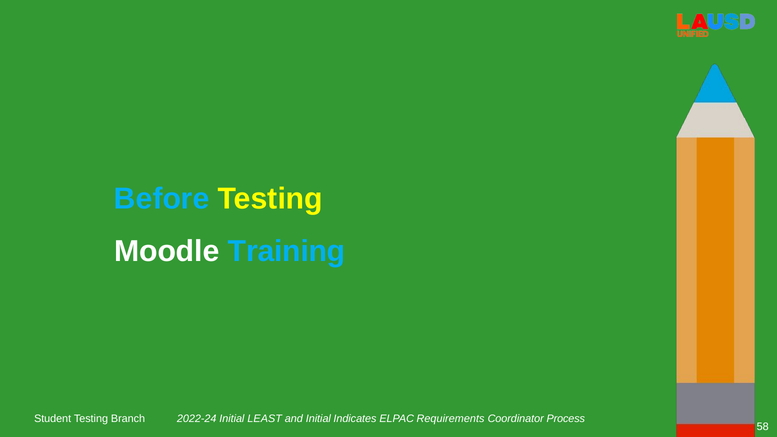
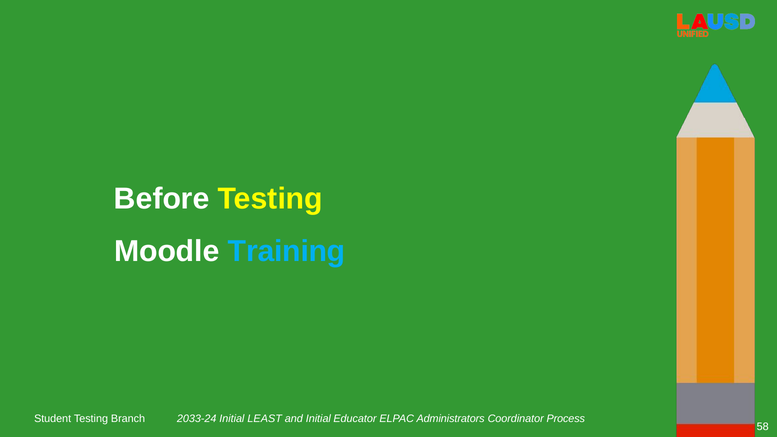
Before colour: light blue -> white (162, 199)
2022-24: 2022-24 -> 2033-24 (197, 419)
Indicates: Indicates -> Educator (355, 419)
Requirements: Requirements -> Administrators (451, 419)
